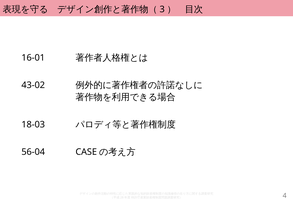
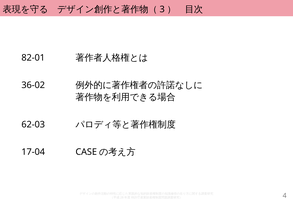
16-01: 16-01 -> 82-01 (33, 58)
43-02: 43-02 -> 36-02 (33, 85)
18-03: 18-03 -> 62-03 (33, 124)
56-04: 56-04 -> 17-04 (33, 152)
